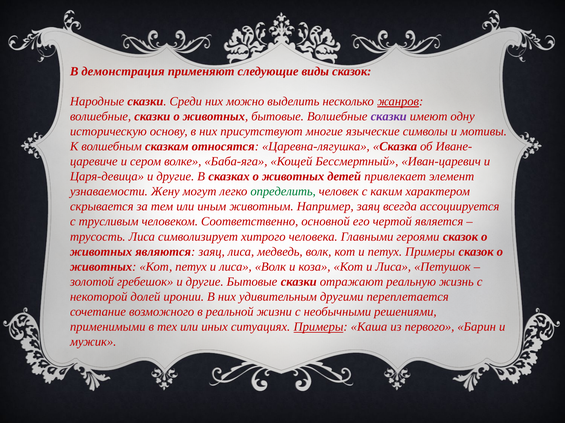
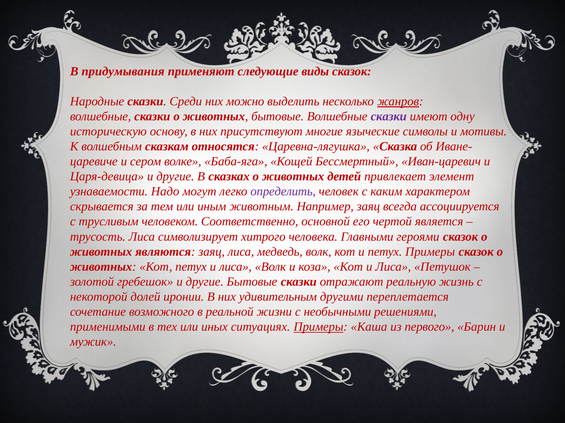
демонстрация: демонстрация -> придумывания (123, 71)
Жену: Жену -> Надо (165, 192)
определить colour: green -> purple (283, 192)
